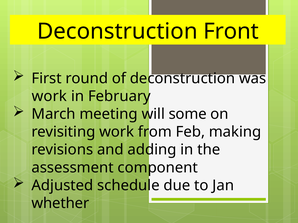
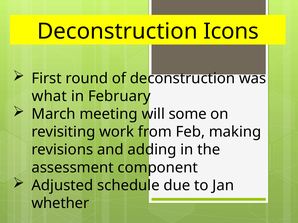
Front: Front -> Icons (231, 31)
work: work -> what (49, 96)
